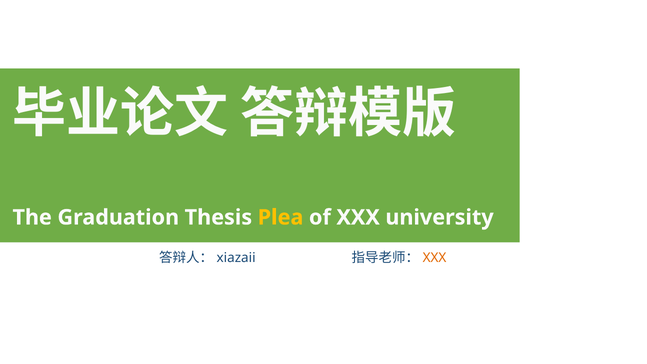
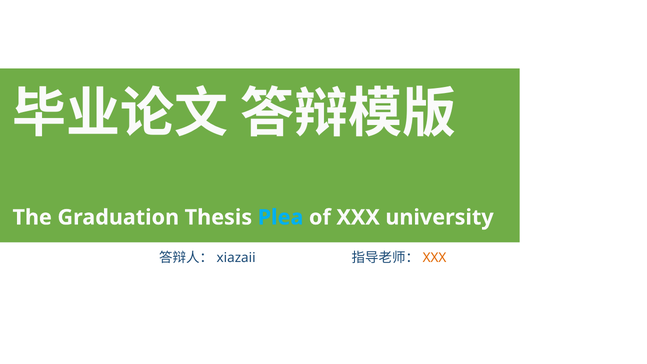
Plea colour: yellow -> light blue (281, 217)
